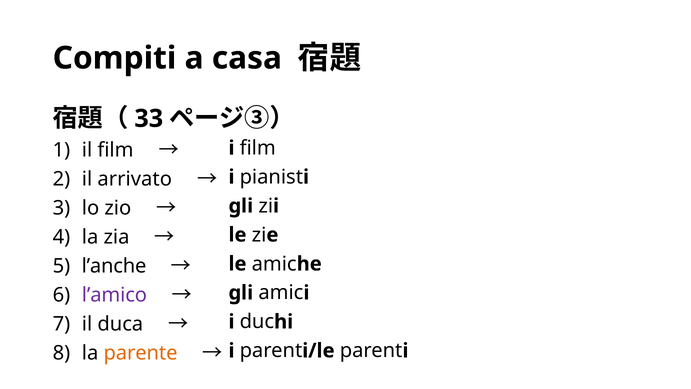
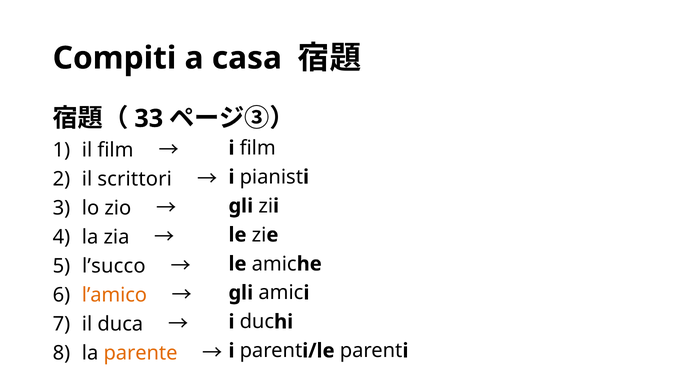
arrivato: arrivato -> scrittori (135, 179)
l’anche: l’anche -> l’succo (114, 266)
l’amico colour: purple -> orange (114, 295)
